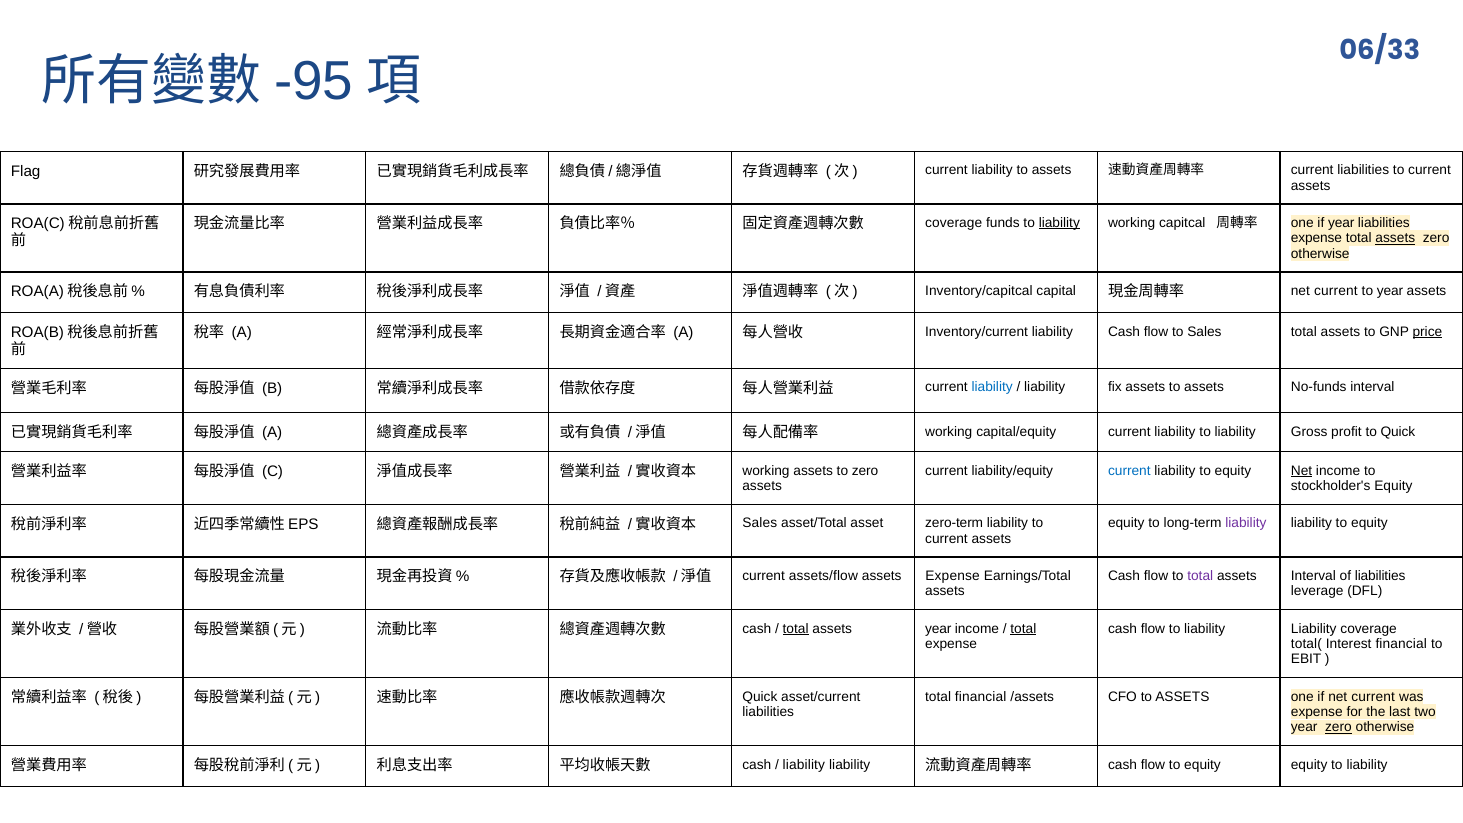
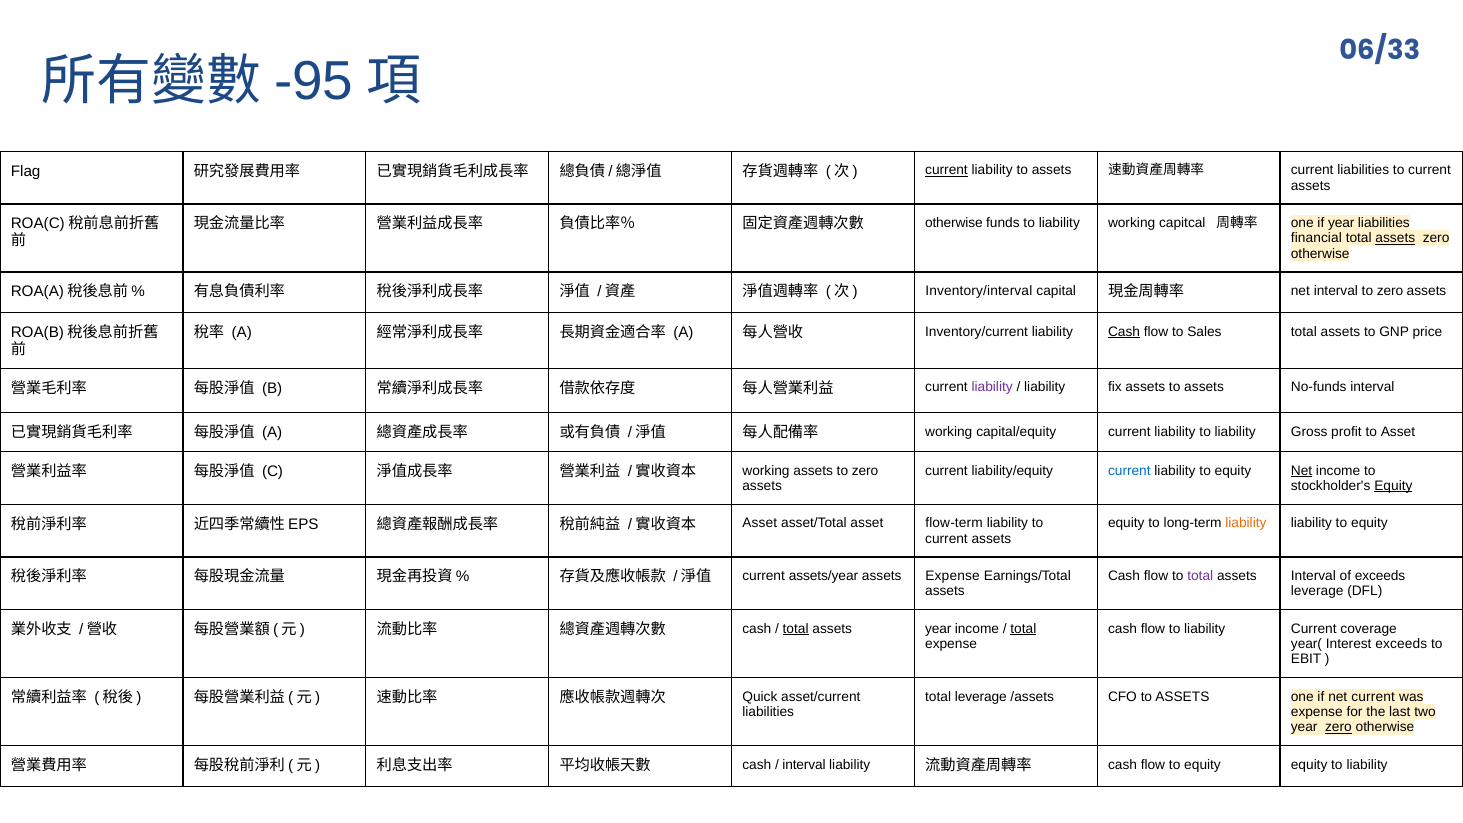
current underline: none -> present (947, 170)
coverage: coverage -> otherwise (954, 223)
liability underline: present -> none (1059, 223)
expense: expense -> financial (1316, 238)
Inventory/capitcal: Inventory/capitcal -> Inventory/interval (979, 291)
current: current -> interval (1336, 291)
year: year -> zero (1390, 291)
Cash underline: none -> present (1124, 331)
price underline: present -> none (1427, 331)
liability colour: blue -> purple (992, 387)
to Quick: Quick -> Asset (1398, 432)
Equity underline: none -> present (1393, 486)
liability colour: purple -> orange (1246, 523)
Sales: Sales -> Asset (760, 523)
zero-term: zero-term -> flow-term (954, 523)
of liabilities: liabilities -> exceeds (1380, 576)
assets/flow: assets/flow -> assets/year (823, 576)
to liability Liability: Liability -> Current (1314, 629)
total(: total( -> year( (1307, 644)
Interest financial: financial -> exceeds (1401, 644)
total financial: financial -> leverage (981, 697)
liability: liability -> interval (804, 765)
